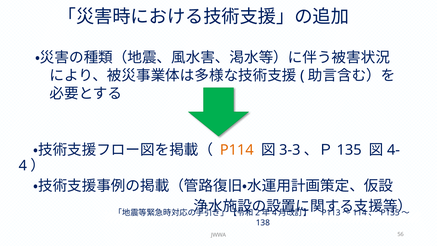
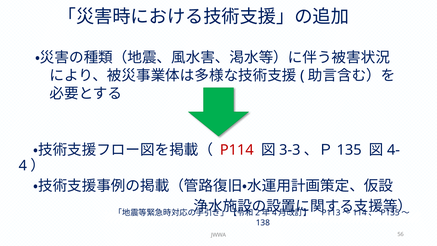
P114 colour: orange -> red (237, 150)
